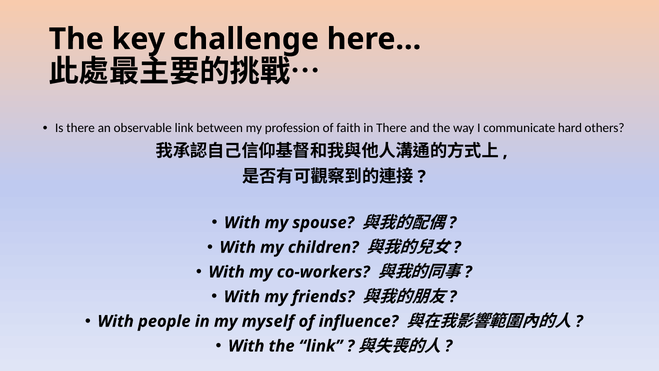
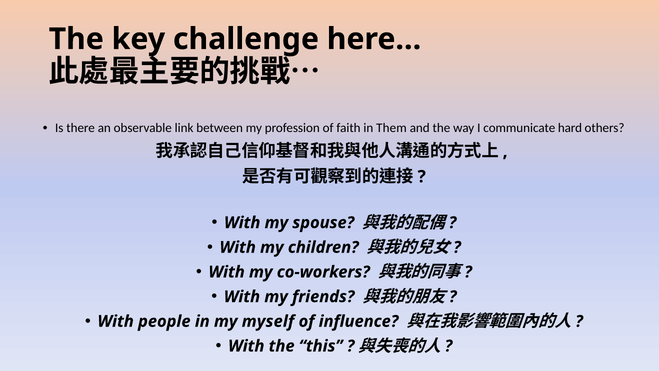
in There: There -> Them (391, 128)
the link: link -> this (321, 346)
